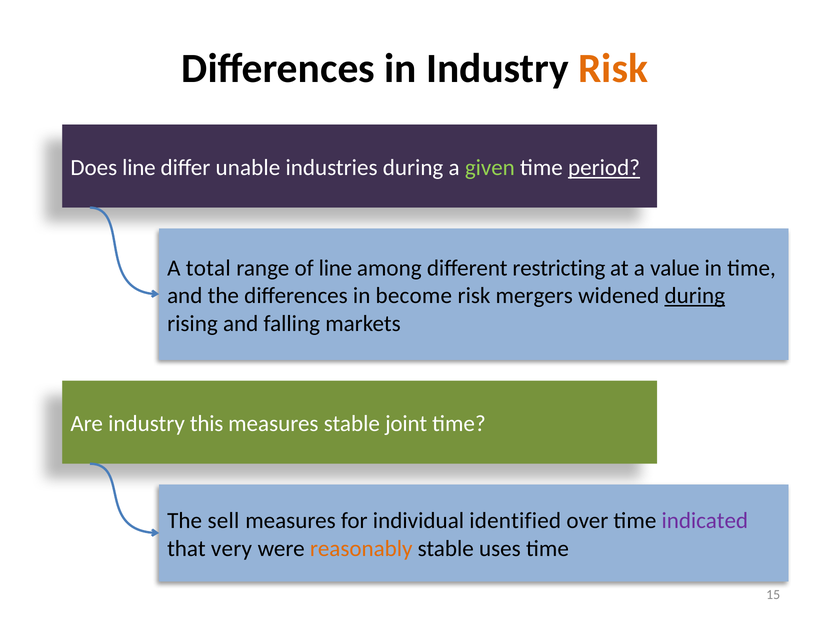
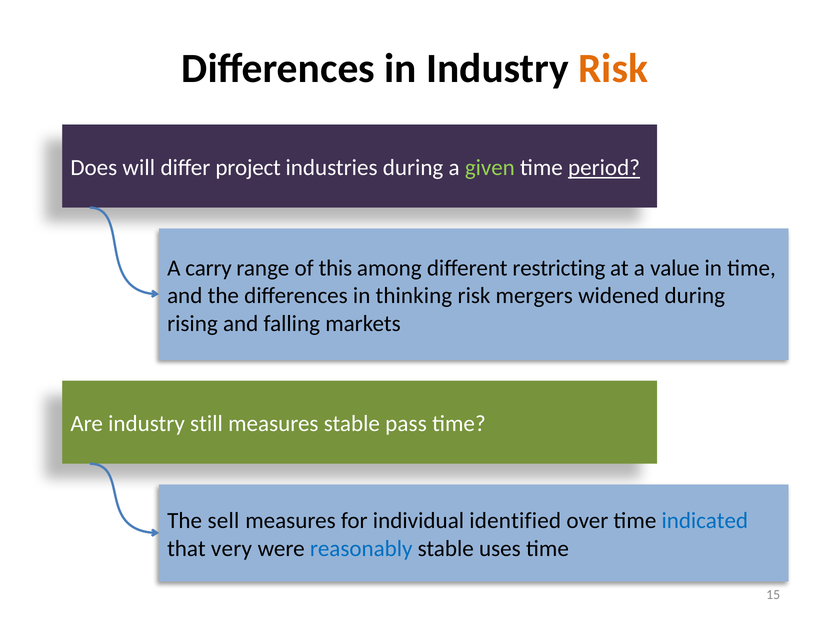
Does line: line -> will (139, 168)
unable: unable -> project (248, 168)
total: total -> carry (209, 268)
of line: line -> this (335, 268)
become: become -> thinking (414, 296)
during underline: present -> none (695, 296)
this: this -> still (206, 423)
joint: joint -> pass (406, 423)
indicated colour: purple -> blue (705, 520)
reasonably colour: orange -> blue (361, 548)
